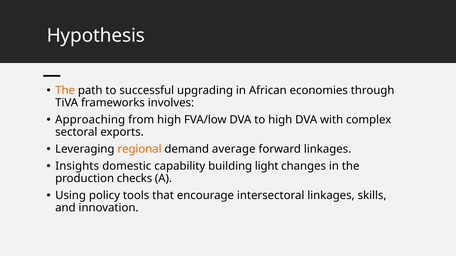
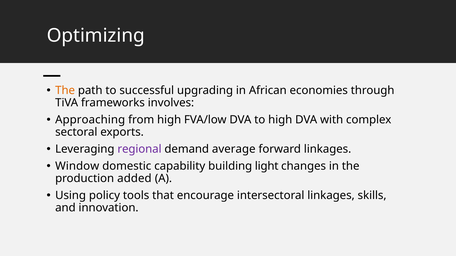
Hypothesis: Hypothesis -> Optimizing (96, 36)
regional colour: orange -> purple (139, 149)
Insights: Insights -> Window (77, 167)
checks: checks -> added (134, 179)
